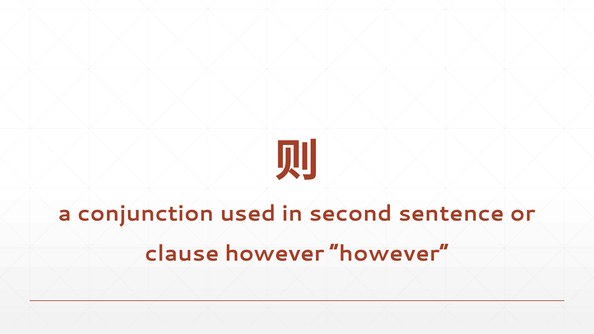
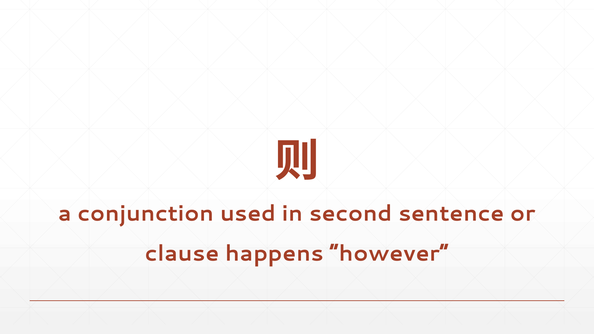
clause however: however -> happens (275, 254)
